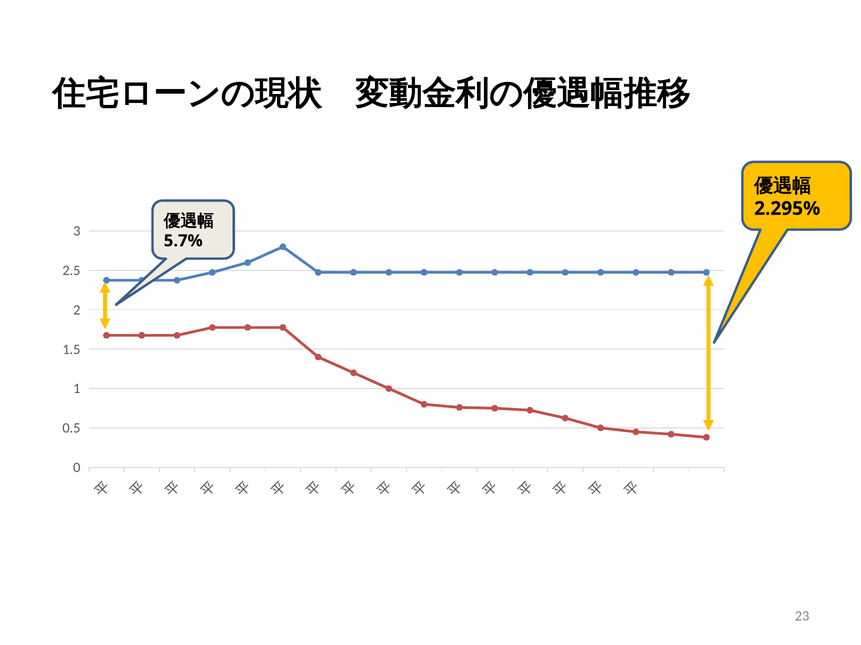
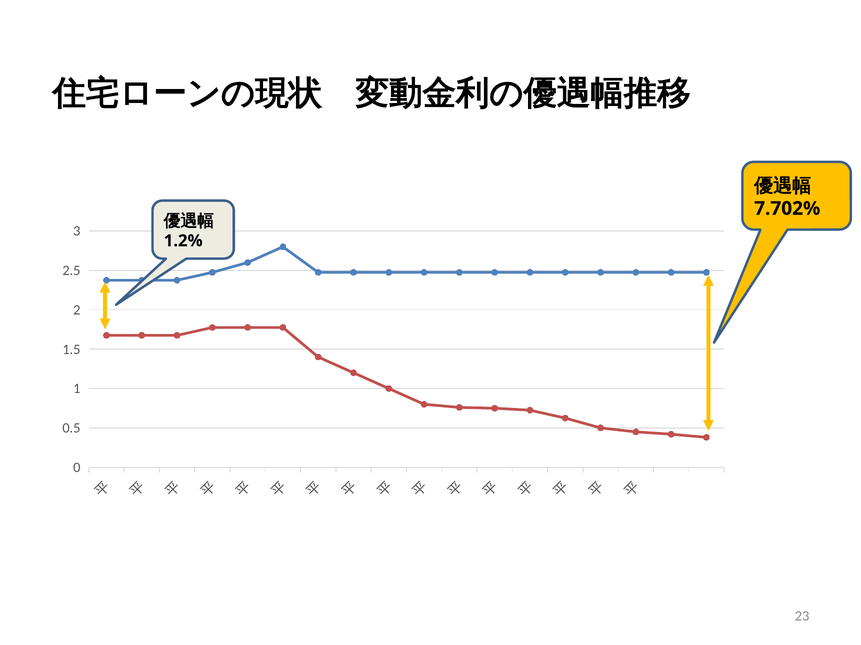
2.295%: 2.295% -> 7.702% (787, 209)
5.7%: 5.7% -> 1.2% (183, 241)
